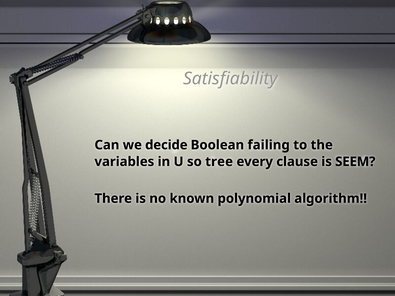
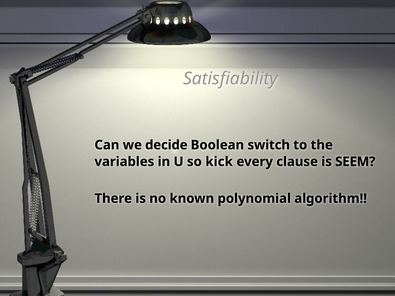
failing: failing -> switch (269, 145)
tree: tree -> kick (219, 162)
